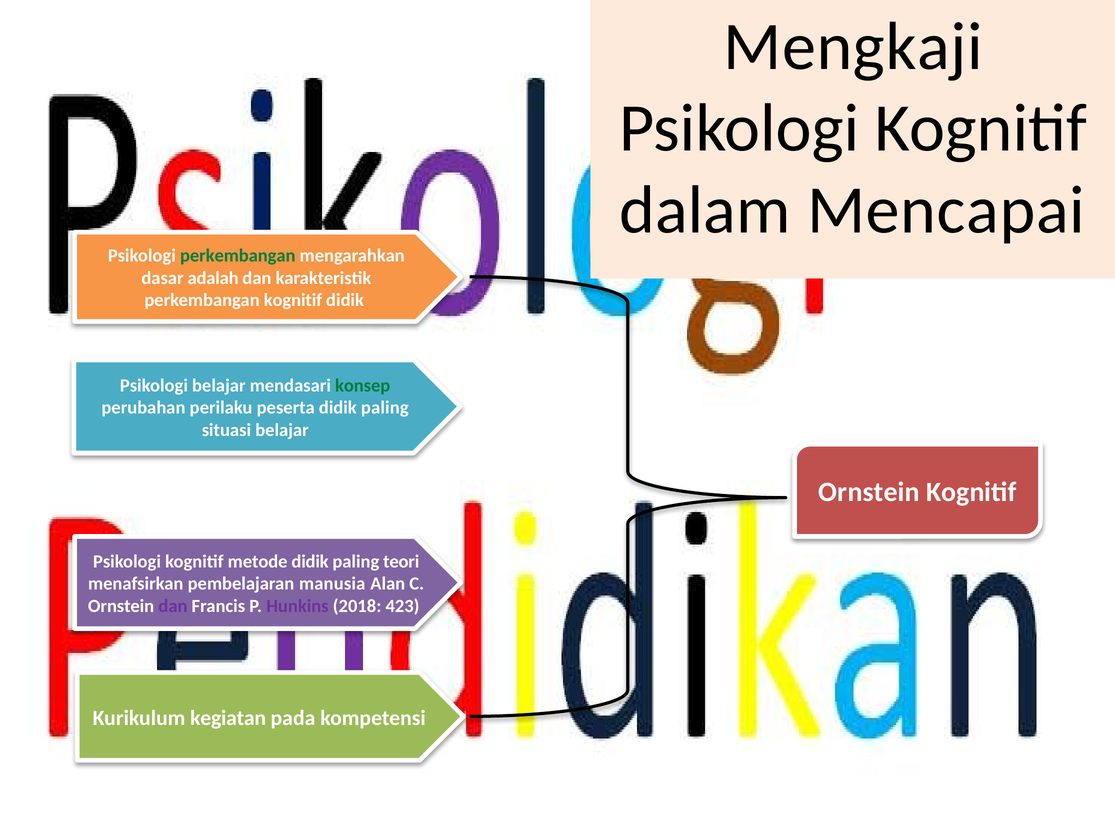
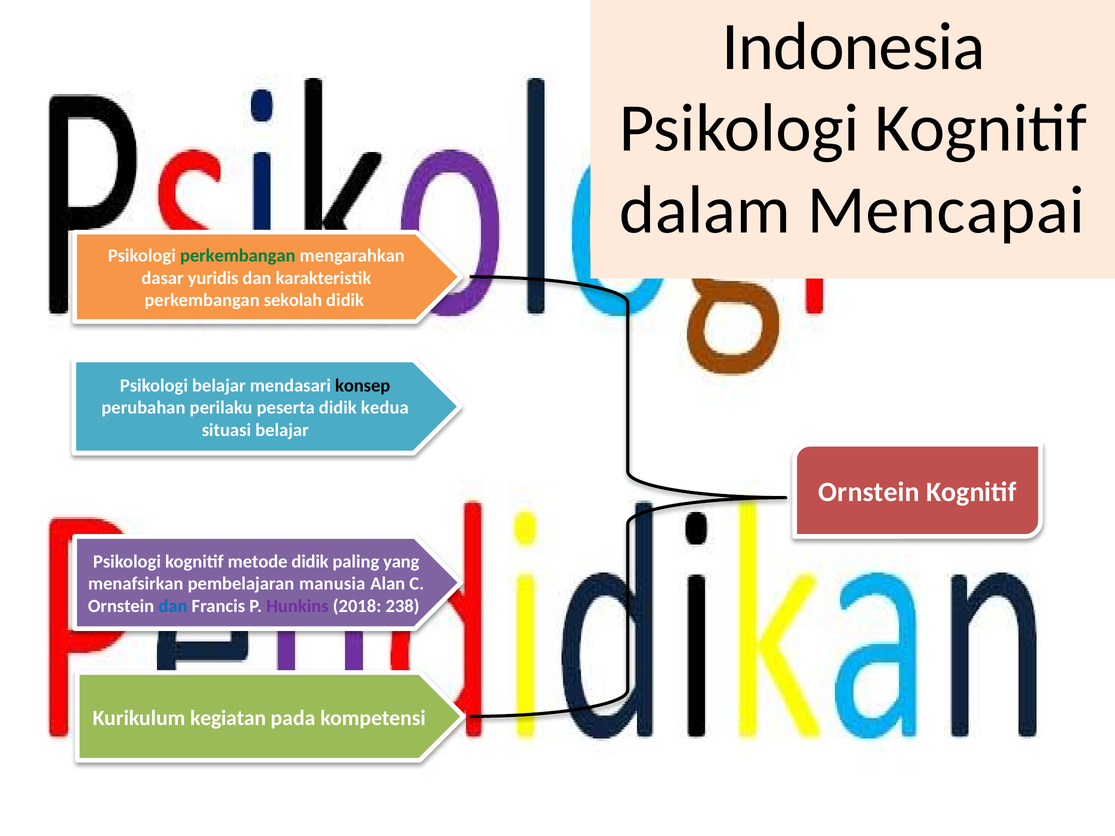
Mengkaji: Mengkaji -> Indonesia (854, 47)
adalah: adalah -> yuridis (213, 278)
perkembangan kognitif: kognitif -> sekolah (293, 300)
konsep colour: green -> black (363, 386)
peserta didik paling: paling -> kedua (385, 408)
teori: teori -> yang (401, 562)
dan colour: purple -> blue (173, 606)
423: 423 -> 238 (402, 606)
